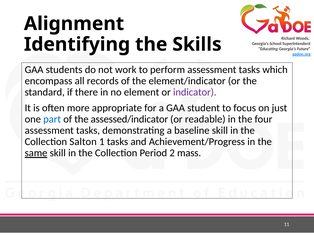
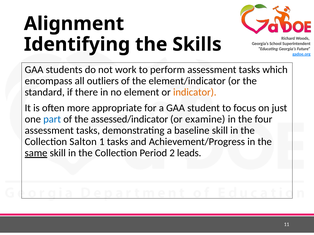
records: records -> outliers (103, 81)
indicator colour: purple -> orange (195, 92)
readable: readable -> examine (205, 119)
mass: mass -> leads (189, 153)
